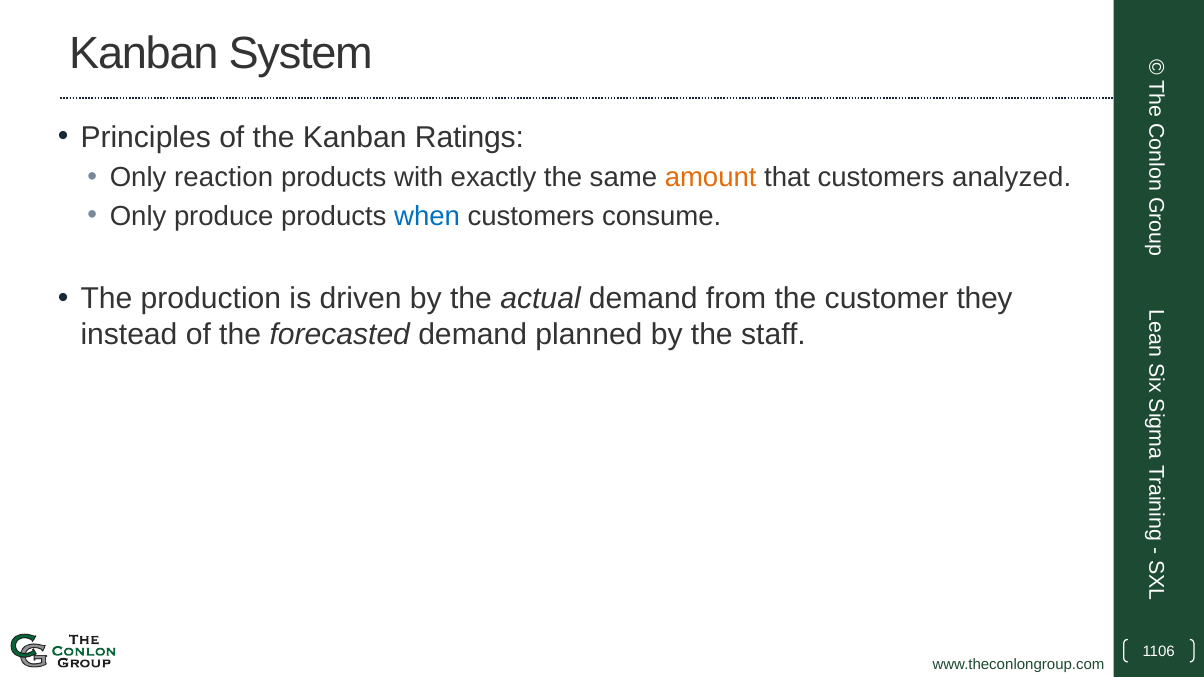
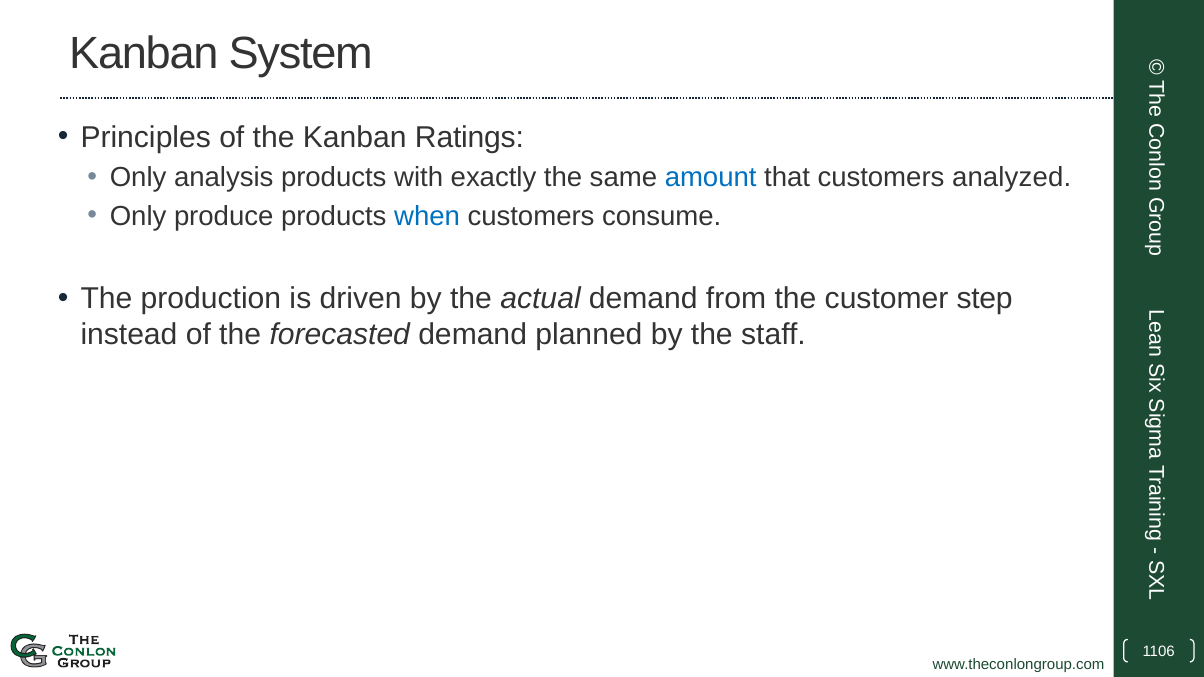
reaction: reaction -> analysis (224, 178)
amount colour: orange -> blue (711, 178)
they: they -> step (985, 299)
